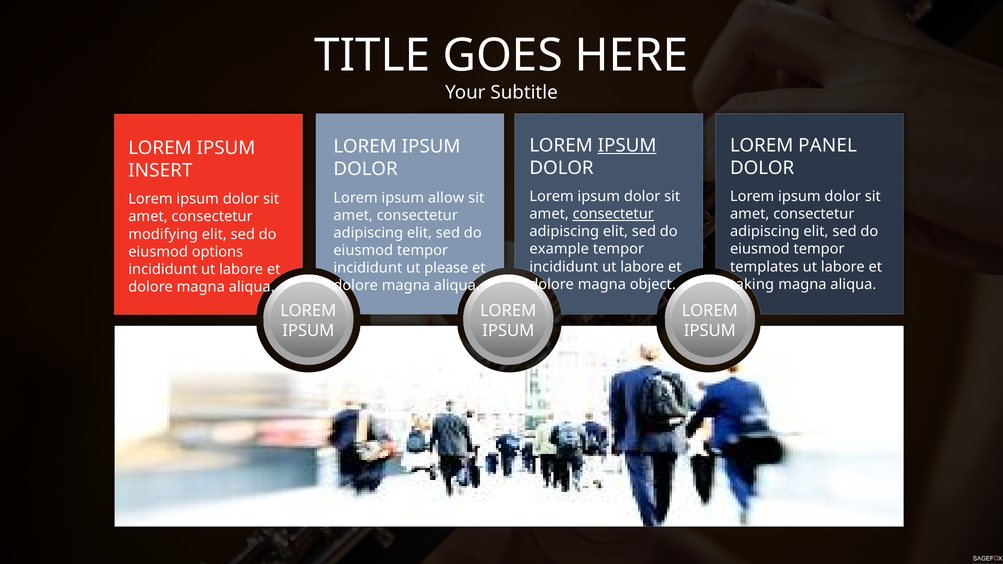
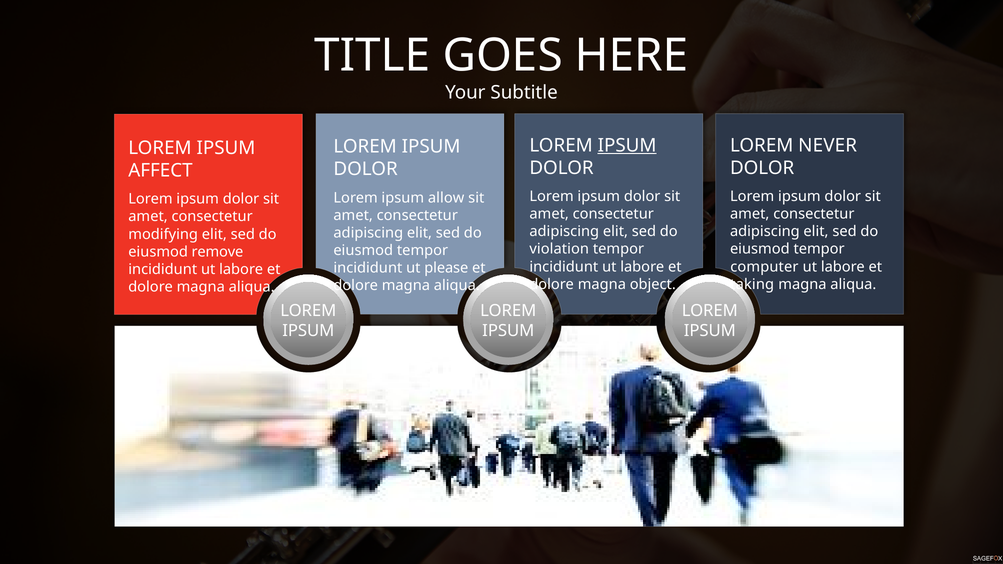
PANEL: PANEL -> NEVER (828, 145)
INSERT: INSERT -> AFFECT (160, 171)
consectetur underline: present -> none (613, 214)
example: example -> violation (559, 249)
options: options -> remove (217, 252)
templates: templates -> computer (764, 267)
